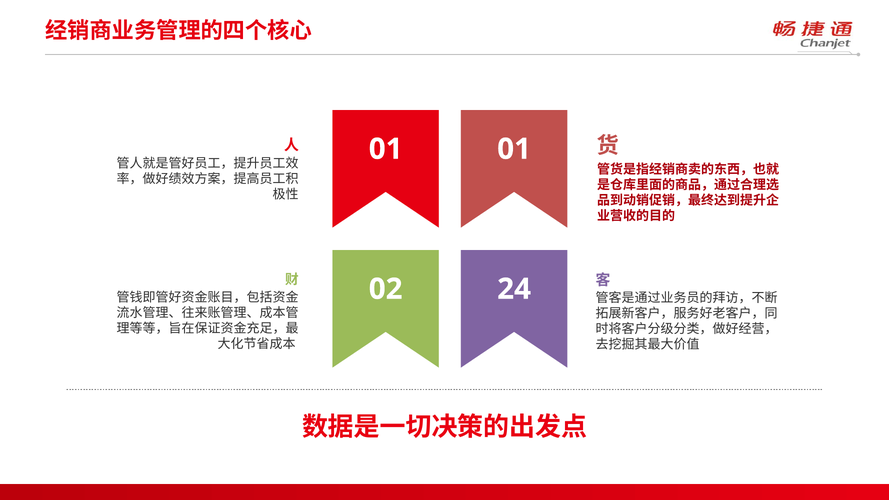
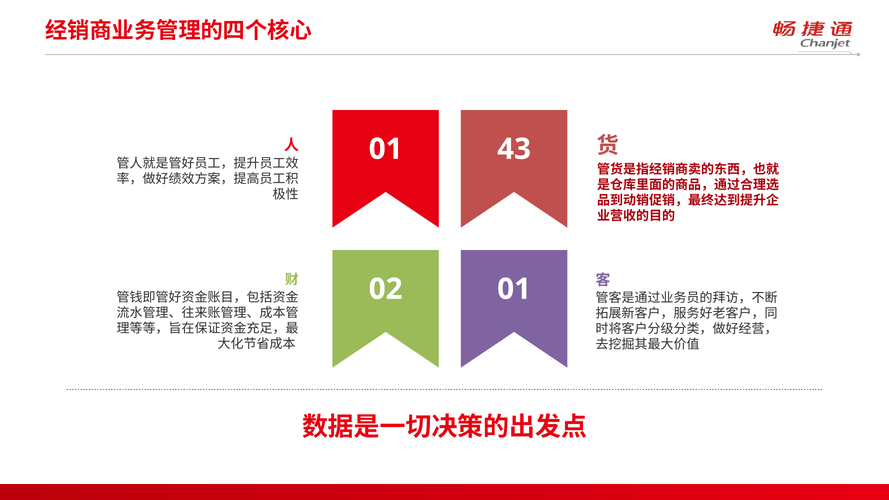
01 01: 01 -> 43 (514, 149)
02 24: 24 -> 01 (514, 289)
